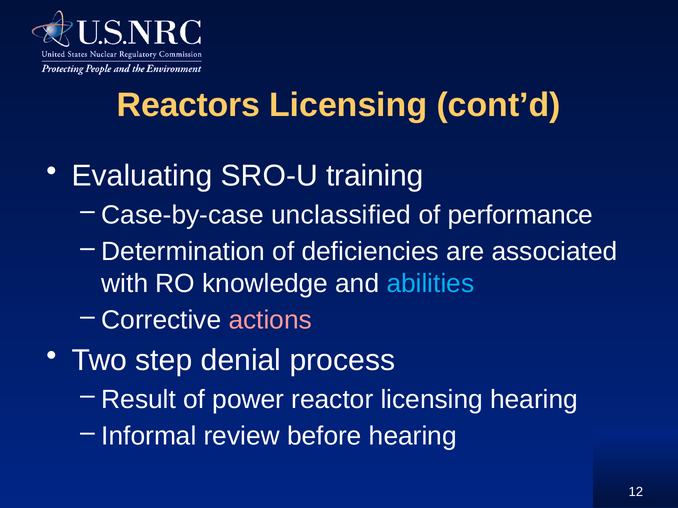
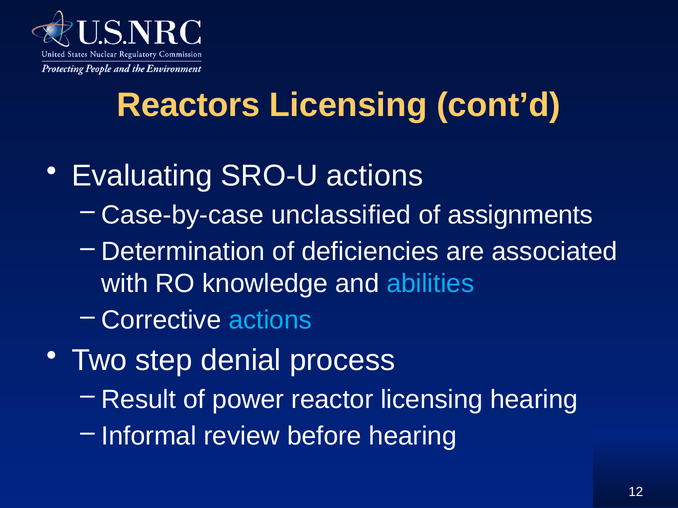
SRO-U training: training -> actions (375, 176)
performance: performance -> assignments (520, 215)
actions colour: pink -> light blue (270, 321)
